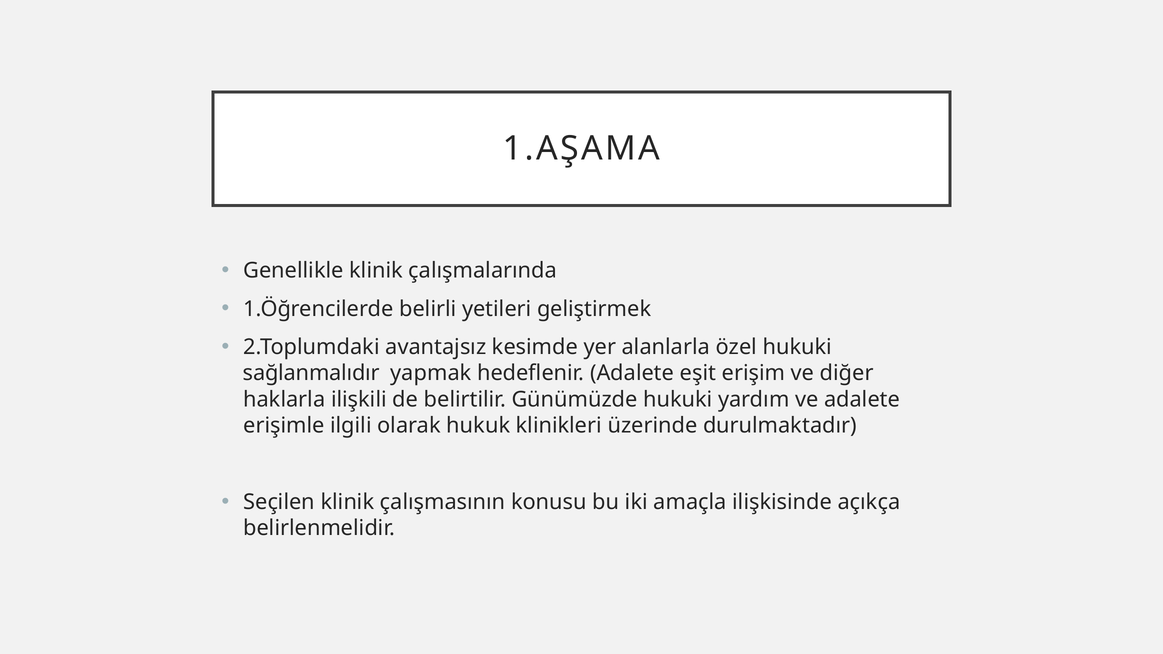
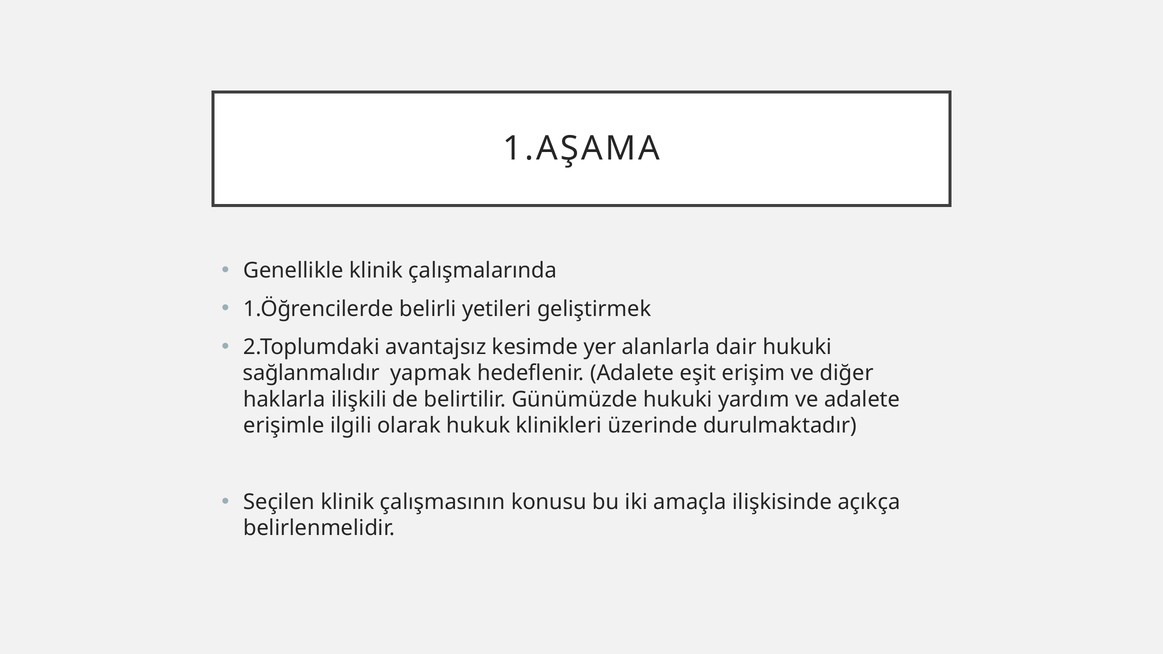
özel: özel -> dair (736, 347)
